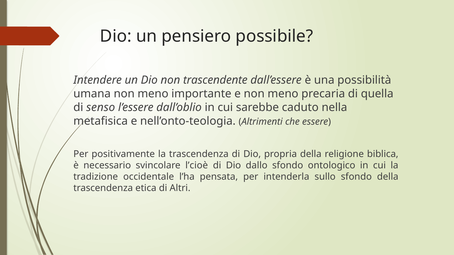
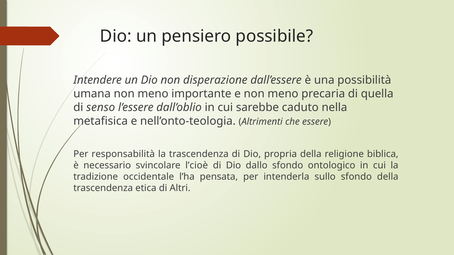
trascendente: trascendente -> disperazione (215, 80)
positivamente: positivamente -> responsabilità (123, 154)
